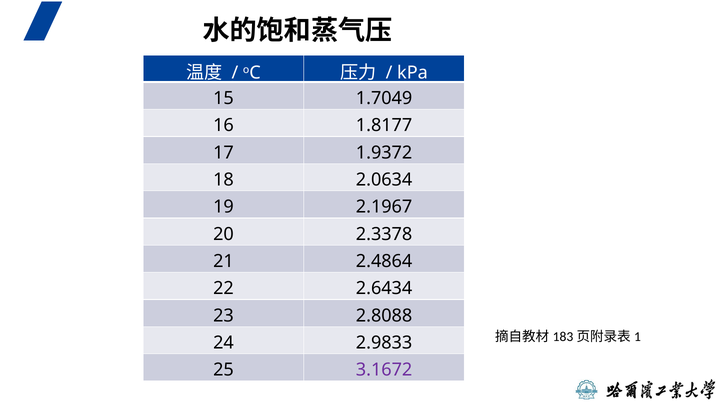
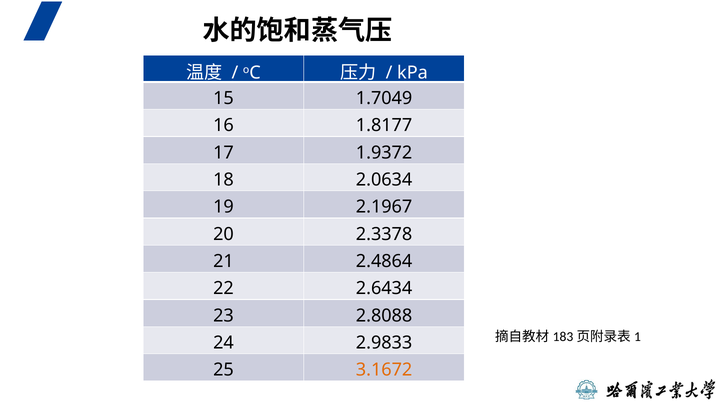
3.1672 colour: purple -> orange (384, 370)
